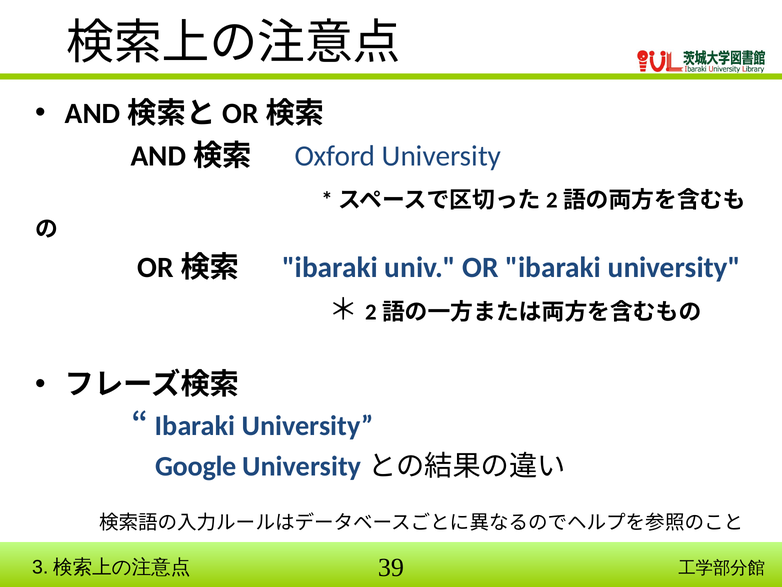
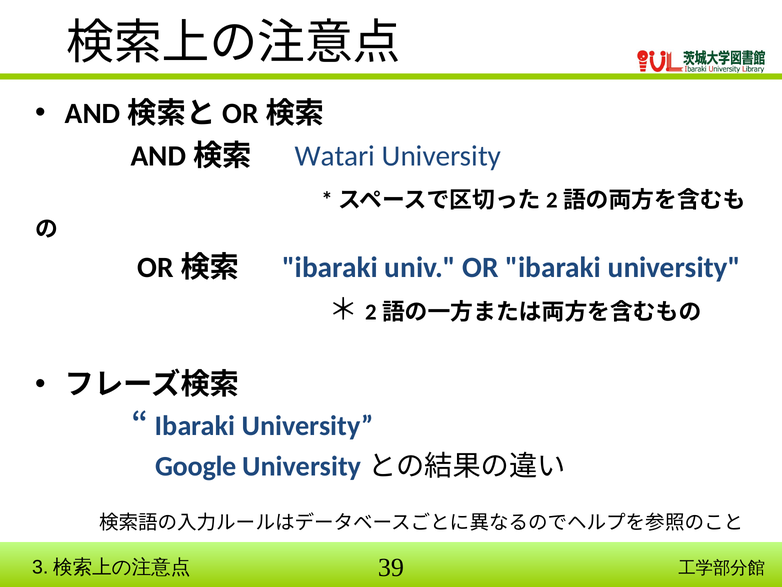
Oxford: Oxford -> Watari (335, 156)
